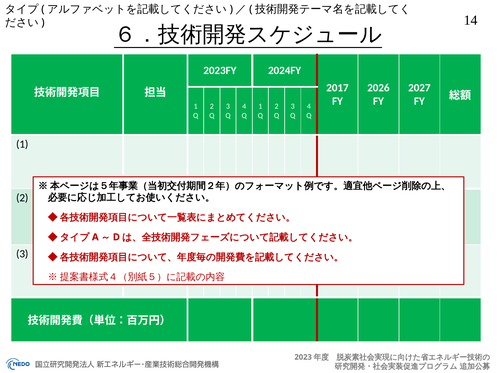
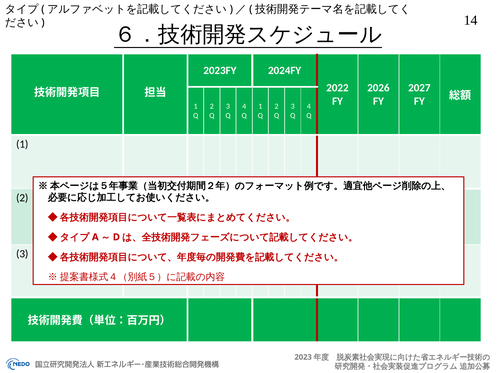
2017: 2017 -> 2022 (337, 88)
